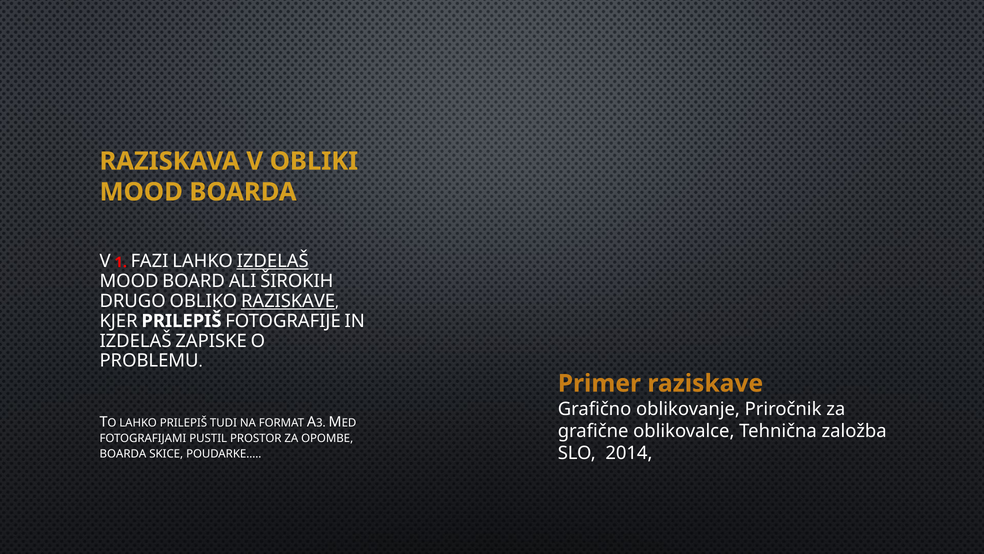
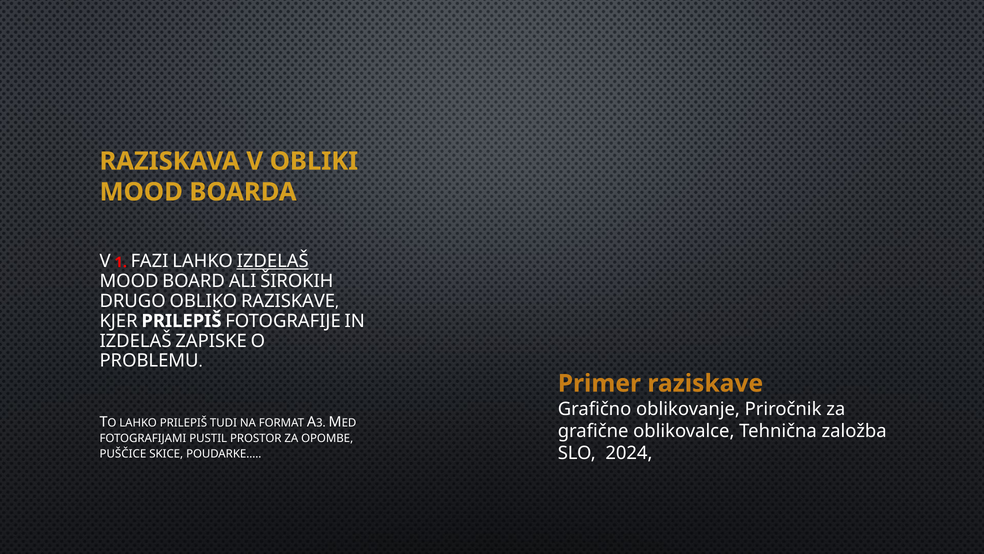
RAZISKAVE underline: present -> none (288, 301)
2014: 2014 -> 2024 (629, 453)
BOARDA: BOARDA -> PUŠČICE (123, 454)
